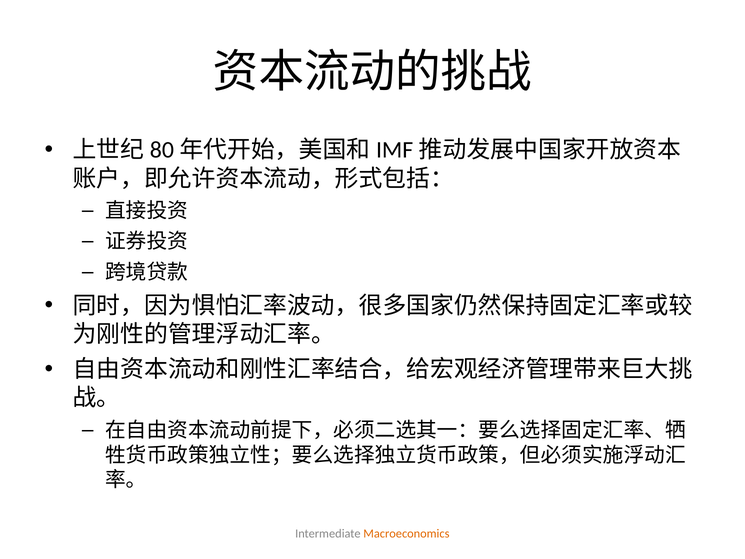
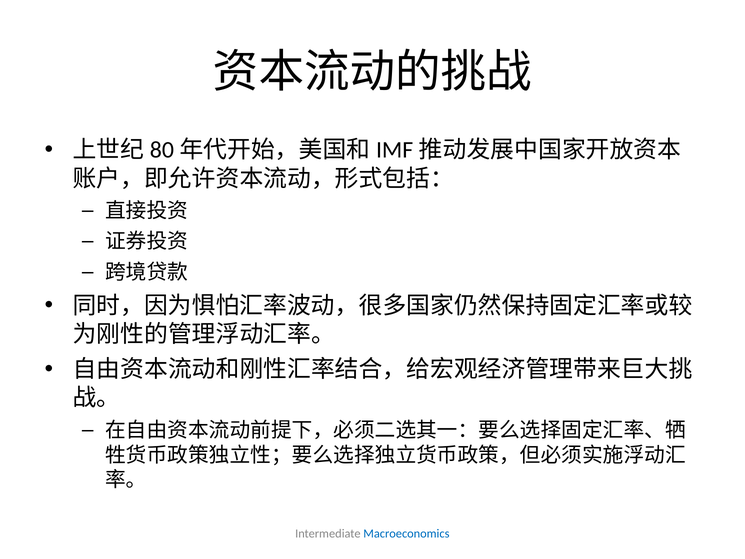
Macroeconomics colour: orange -> blue (406, 533)
